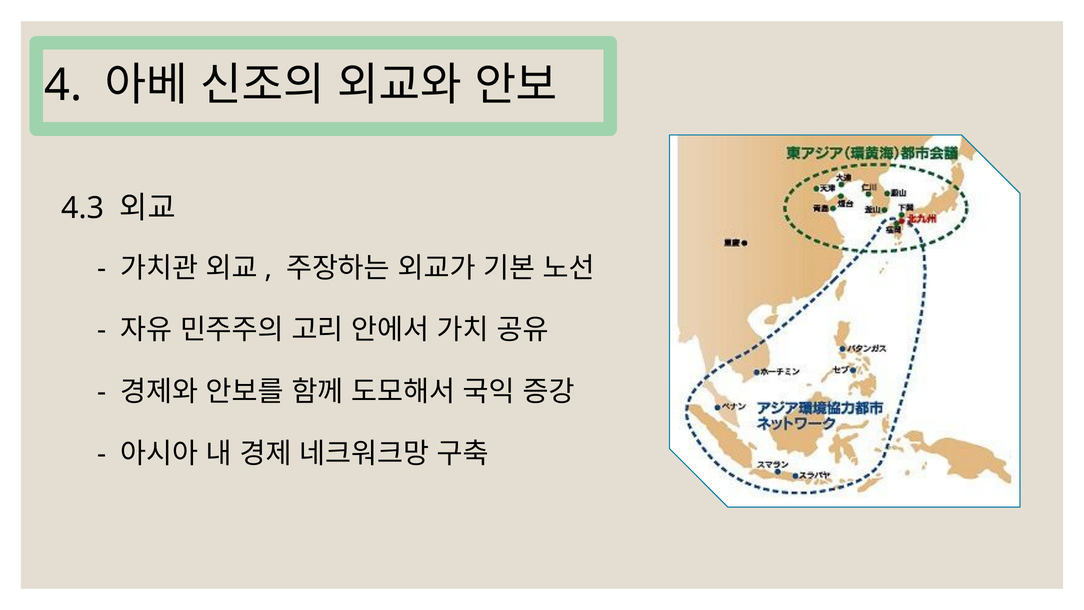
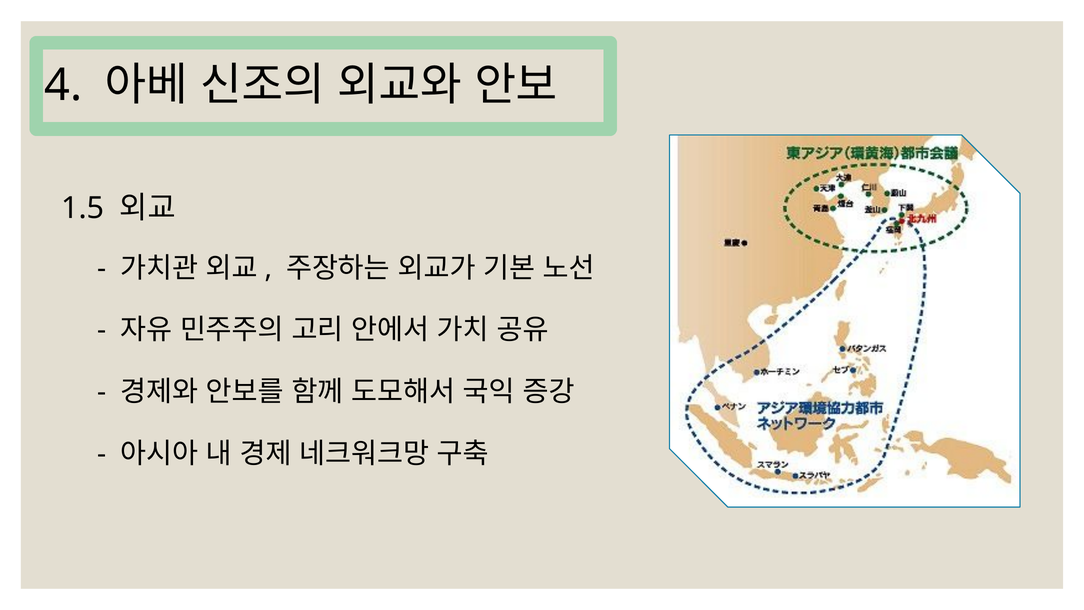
4.3: 4.3 -> 1.5 (83, 208)
